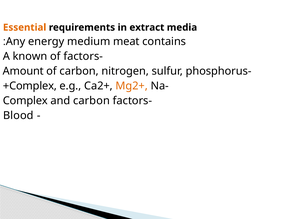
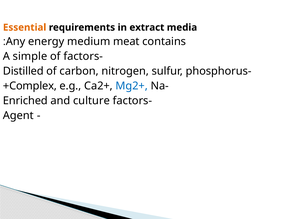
known: known -> simple (30, 57)
Amount: Amount -> Distilled (23, 71)
Mg2+ colour: orange -> blue (132, 86)
Complex: Complex -> Enriched (25, 101)
and carbon: carbon -> culture (91, 101)
Blood: Blood -> Agent (18, 116)
